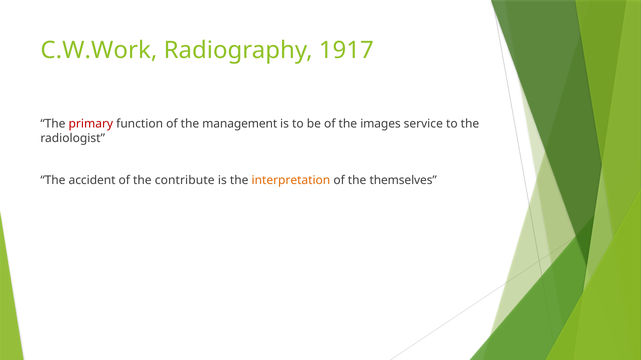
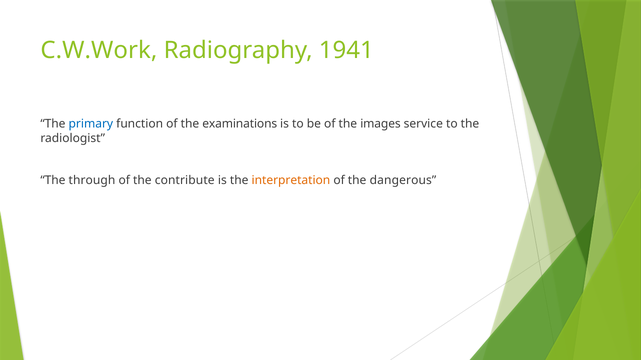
1917: 1917 -> 1941 (346, 51)
primary colour: red -> blue (91, 124)
management: management -> examinations (240, 124)
accident: accident -> through (92, 181)
themselves: themselves -> dangerous (403, 181)
